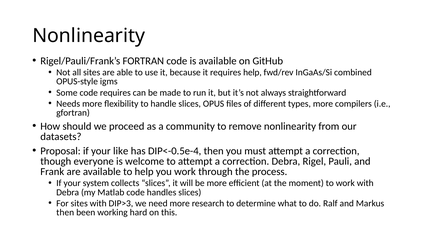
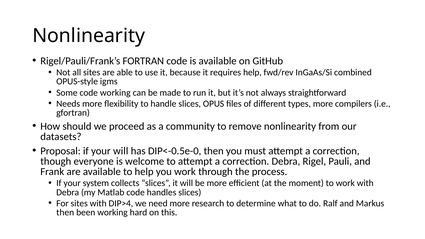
code requires: requires -> working (115, 93)
your like: like -> will (121, 151)
DIP<-0.5e-4: DIP<-0.5e-4 -> DIP<-0.5e-0 (175, 151)
DIP>3: DIP>3 -> DIP>4 (121, 203)
